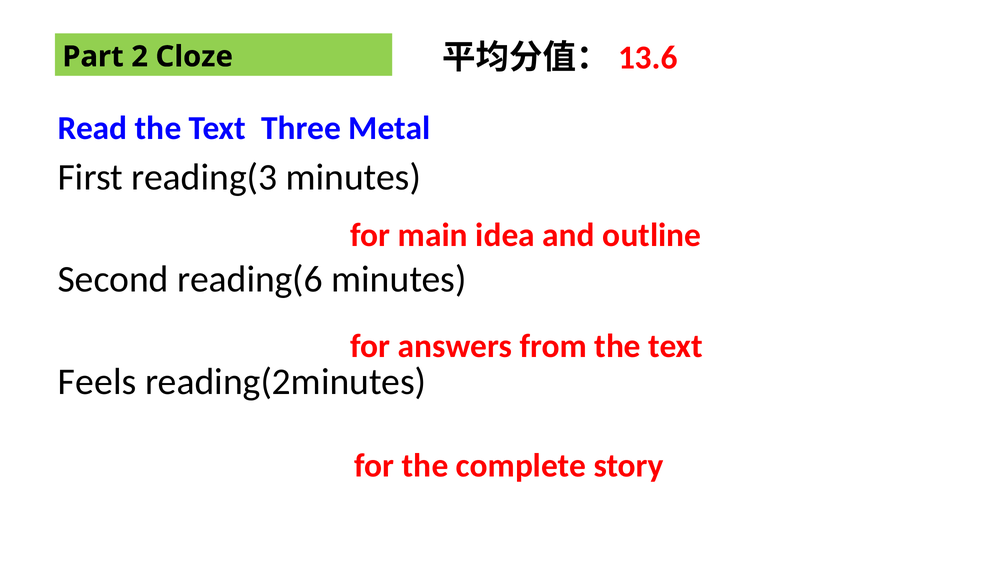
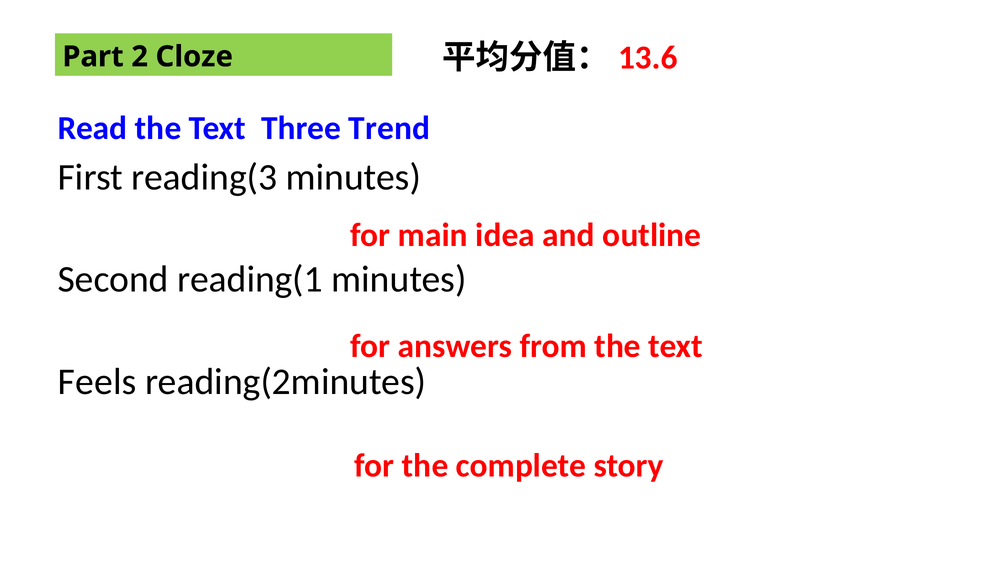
Metal: Metal -> Trend (389, 128)
reading(6: reading(6 -> reading(1 (250, 279)
